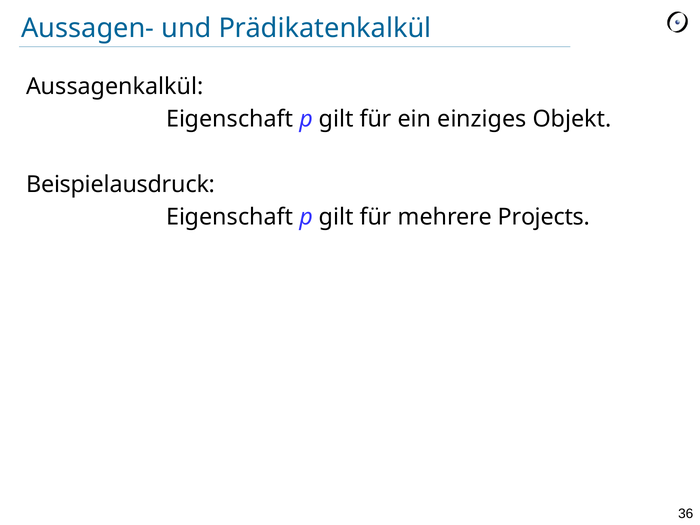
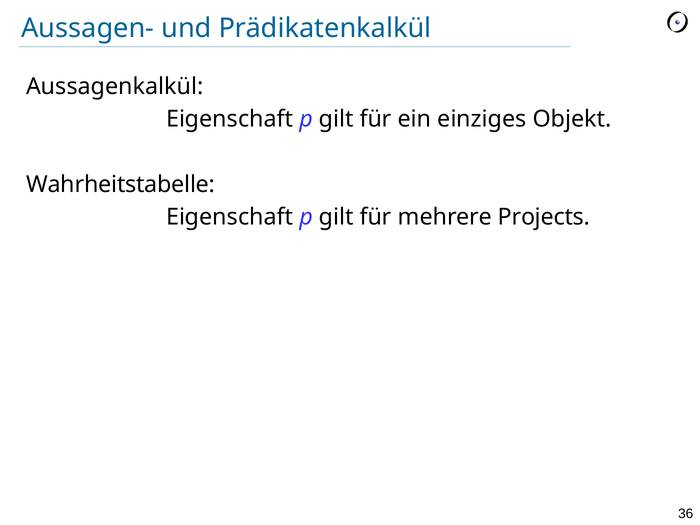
Beispielausdruck: Beispielausdruck -> Wahrheitstabelle (121, 184)
